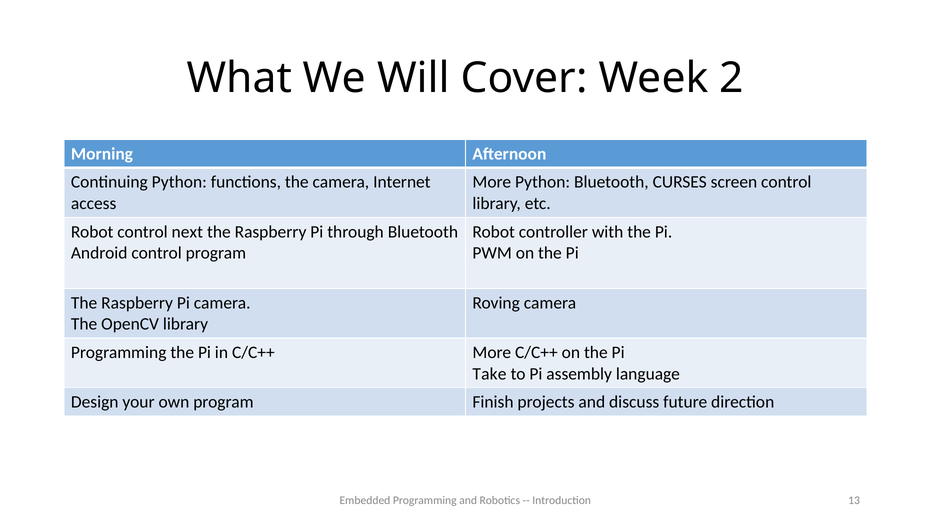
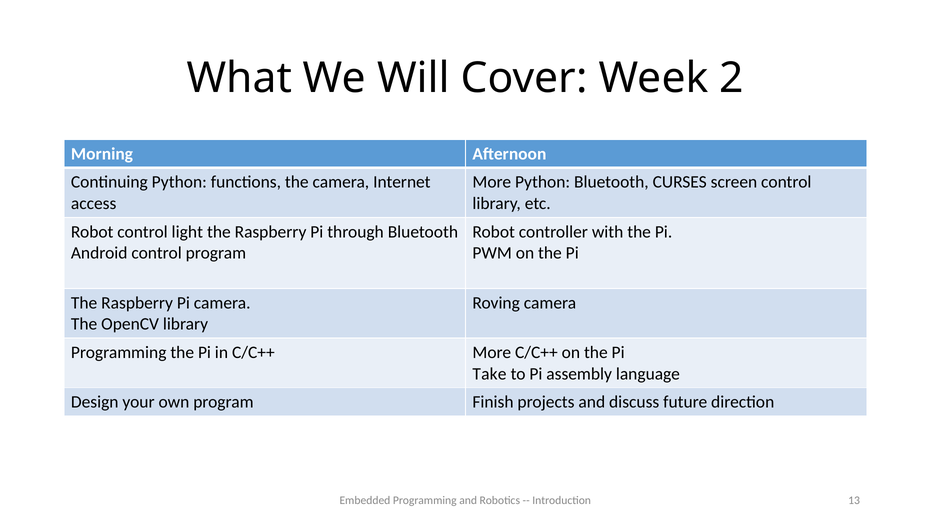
next: next -> light (187, 232)
